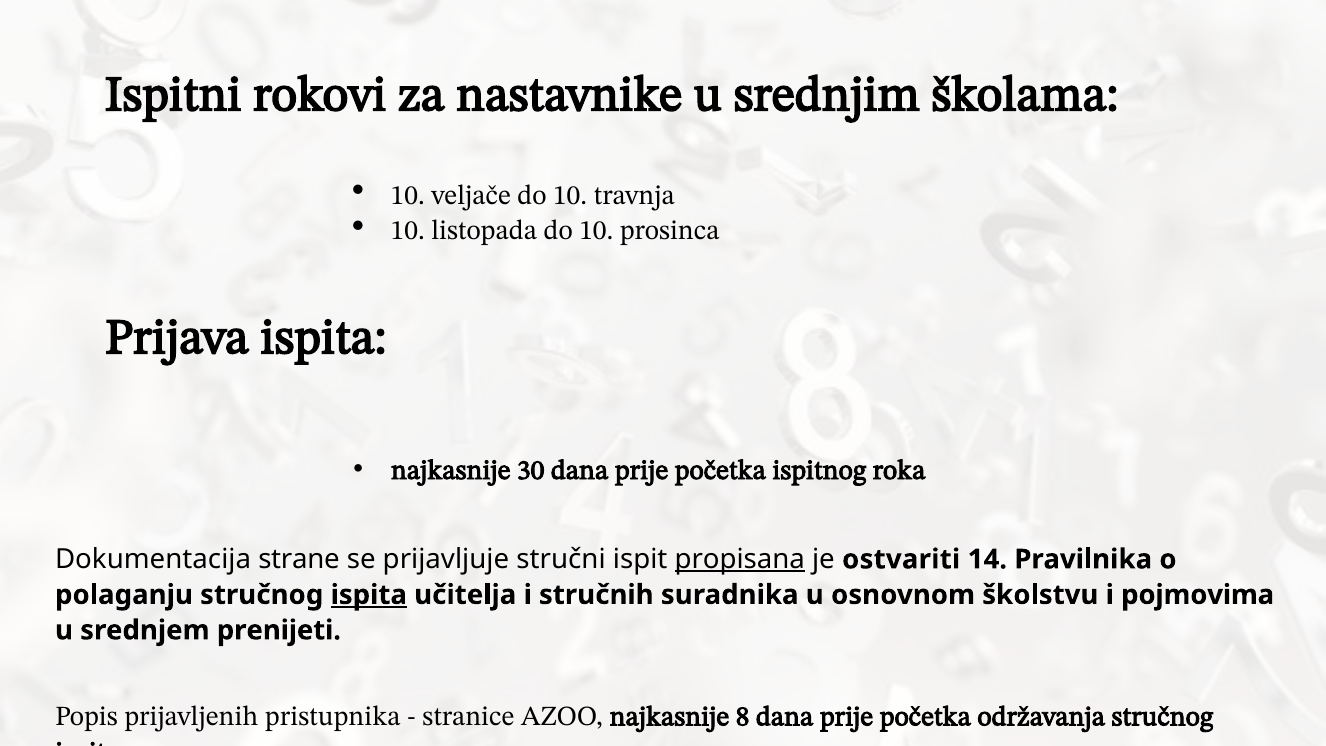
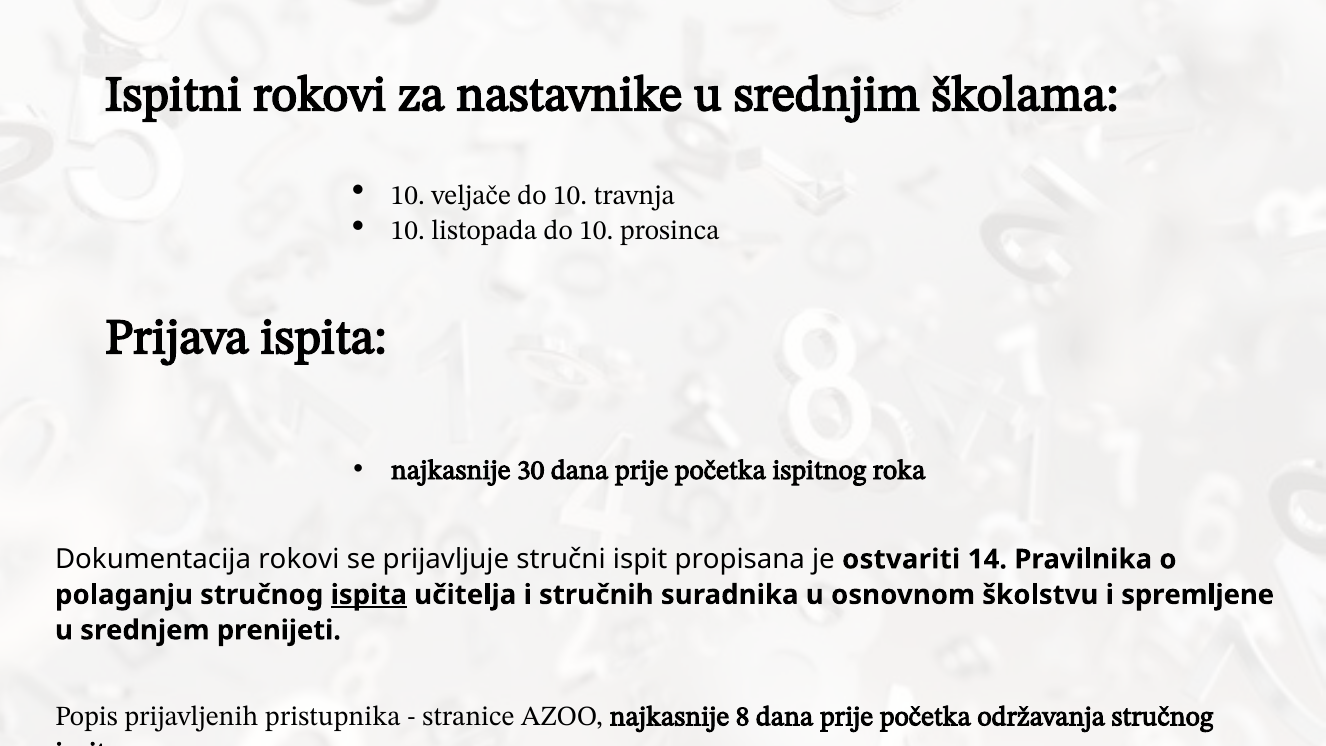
Dokumentacija strane: strane -> rokovi (299, 559)
propisana underline: present -> none (740, 559)
pojmovima: pojmovima -> spremljene (1198, 595)
